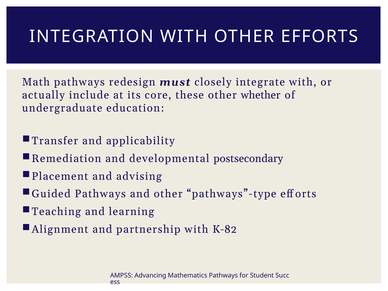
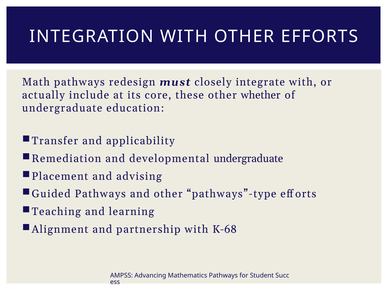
developmental postsecondary: postsecondary -> undergraduate (248, 159)
K-82: K-82 -> K-68 (225, 229)
